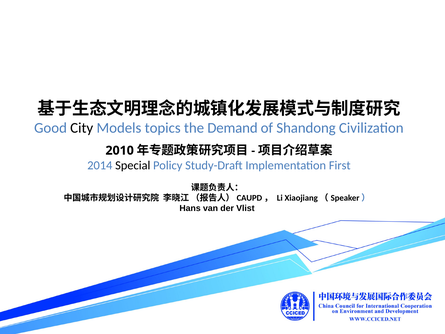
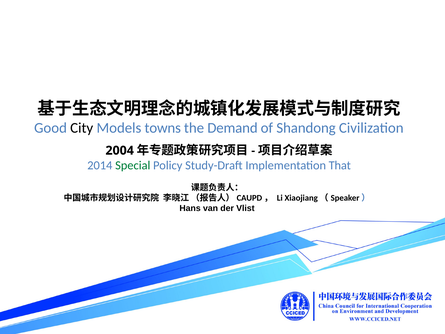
topics: topics -> towns (163, 128)
2010: 2010 -> 2004 (120, 150)
Special colour: black -> green (133, 165)
First: First -> That (340, 165)
